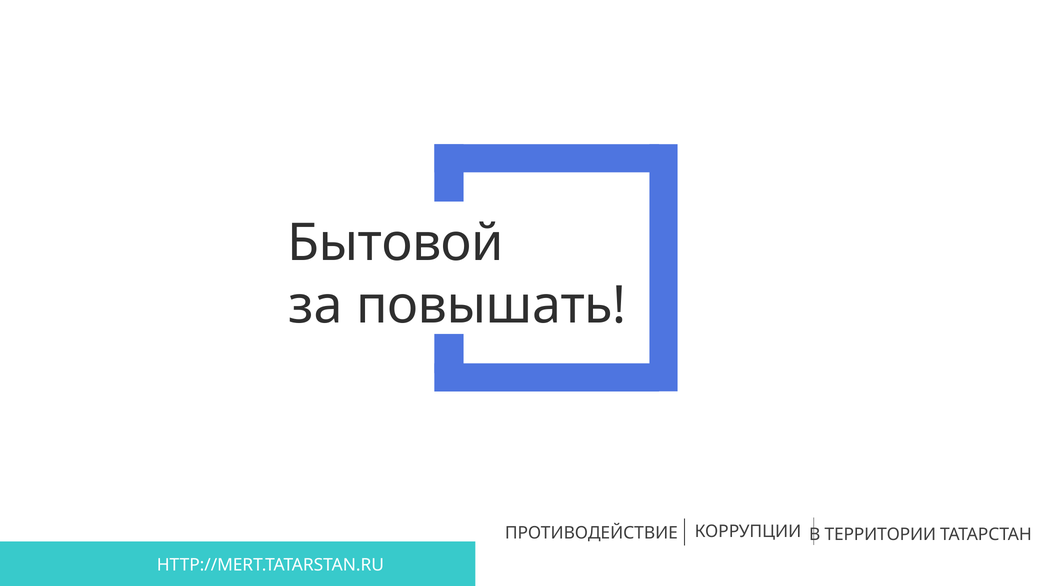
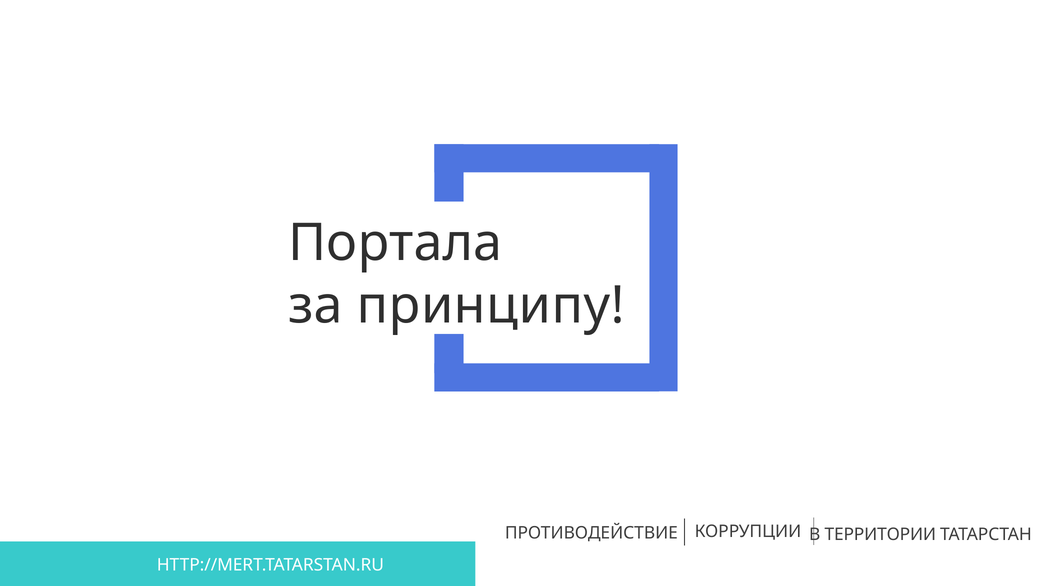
Бытовой: Бытовой -> Портала (395, 243)
повышать: повышать -> принципу (491, 306)
